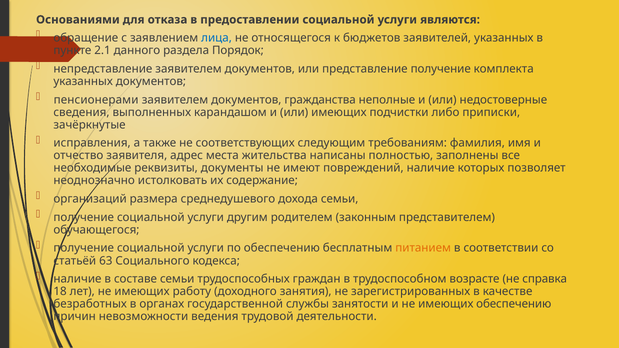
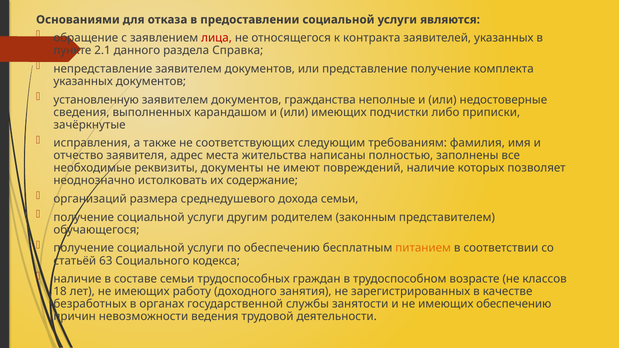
лица colour: blue -> red (217, 38)
бюджетов: бюджетов -> контракта (372, 38)
Порядок: Порядок -> Справка (238, 51)
пенсионерами: пенсионерами -> установленную (96, 100)
справка: справка -> классов (545, 279)
